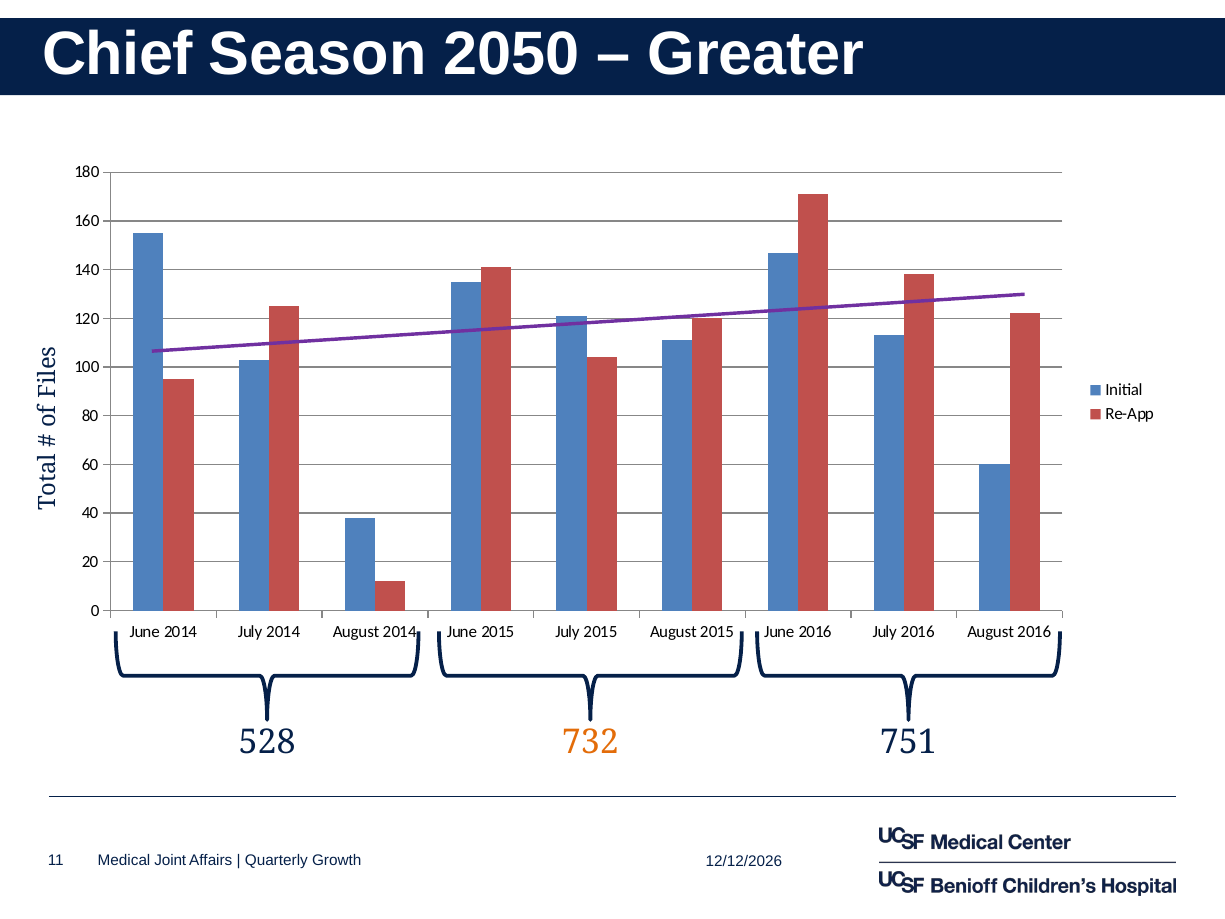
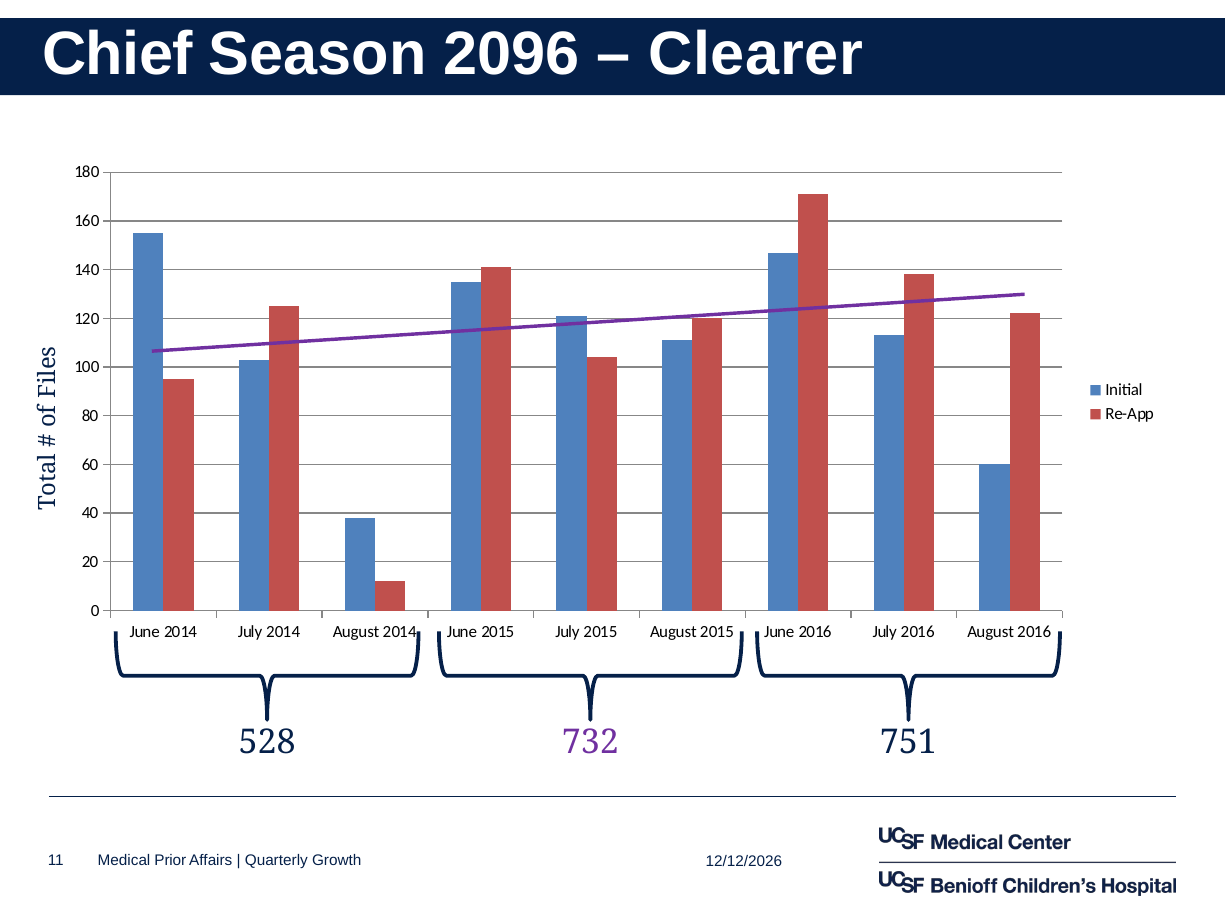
2050: 2050 -> 2096 (512, 54)
Greater: Greater -> Clearer (756, 54)
732 colour: orange -> purple (590, 743)
Joint: Joint -> Prior (170, 860)
